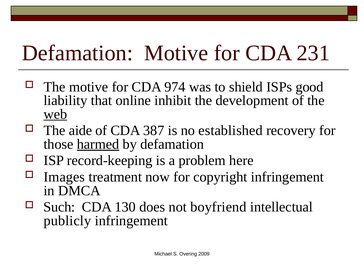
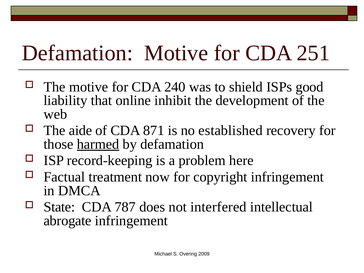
231: 231 -> 251 (313, 53)
974: 974 -> 240 (175, 87)
web underline: present -> none (55, 114)
387: 387 -> 871 (154, 131)
Images: Images -> Factual (64, 177)
Such: Such -> State (59, 207)
130: 130 -> 787 (125, 207)
boyfriend: boyfriend -> interfered (218, 207)
publicly: publicly -> abrogate (68, 221)
